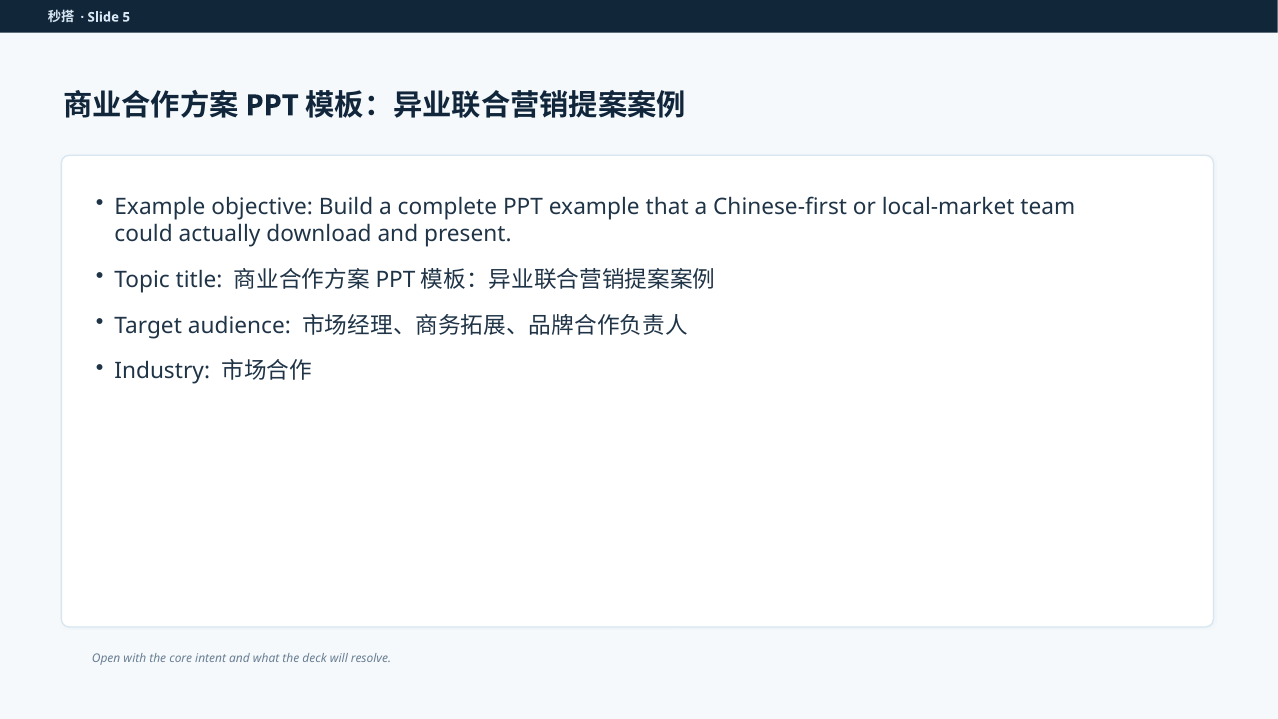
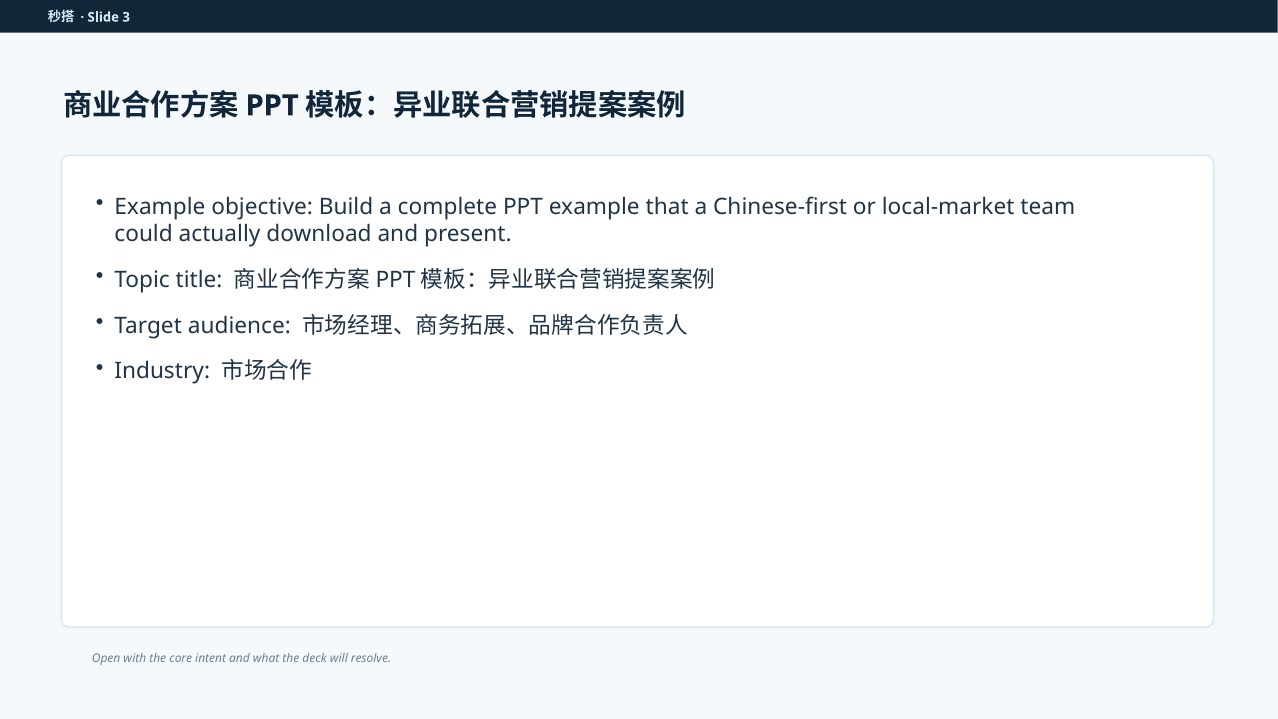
5: 5 -> 3 (126, 17)
